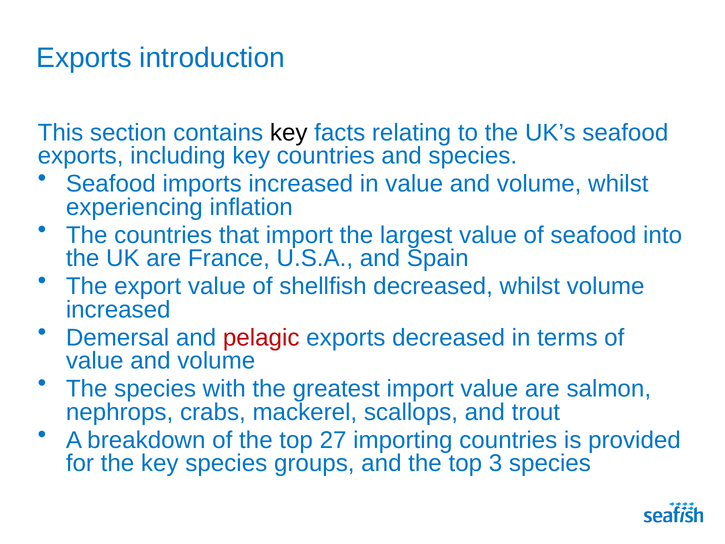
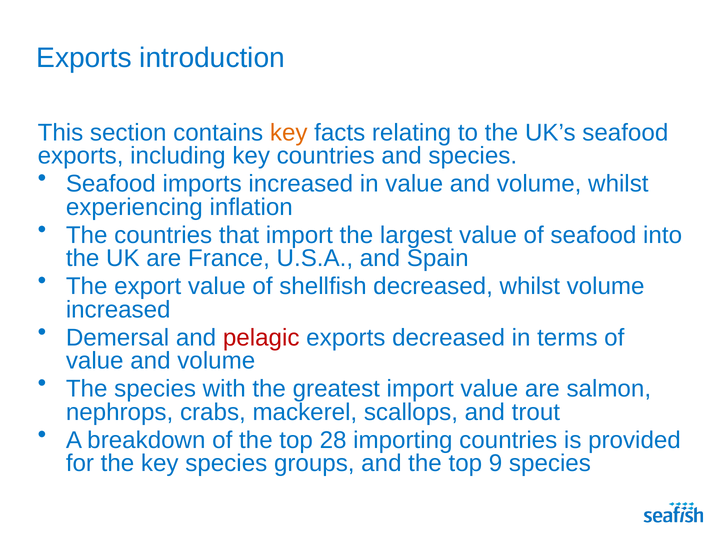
key colour: black -> orange (289, 133)
27: 27 -> 28 (333, 440)
3: 3 -> 9 (496, 463)
